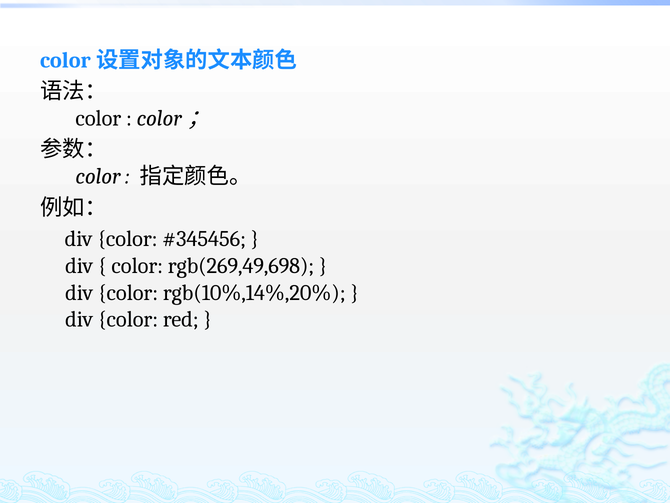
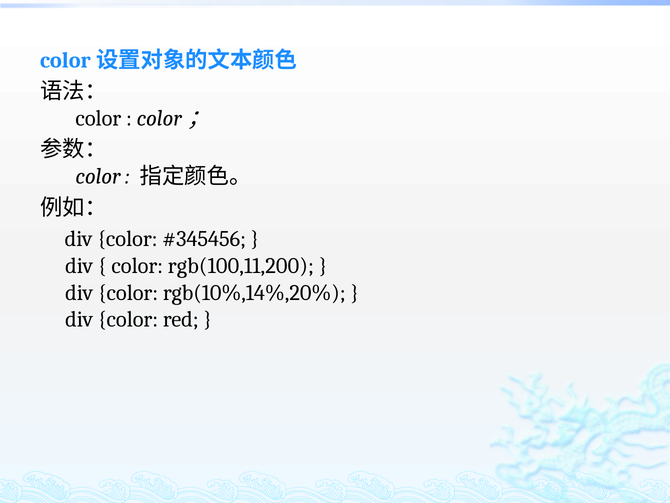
rgb(269,49,698: rgb(269,49,698 -> rgb(100,11,200 (241, 266)
